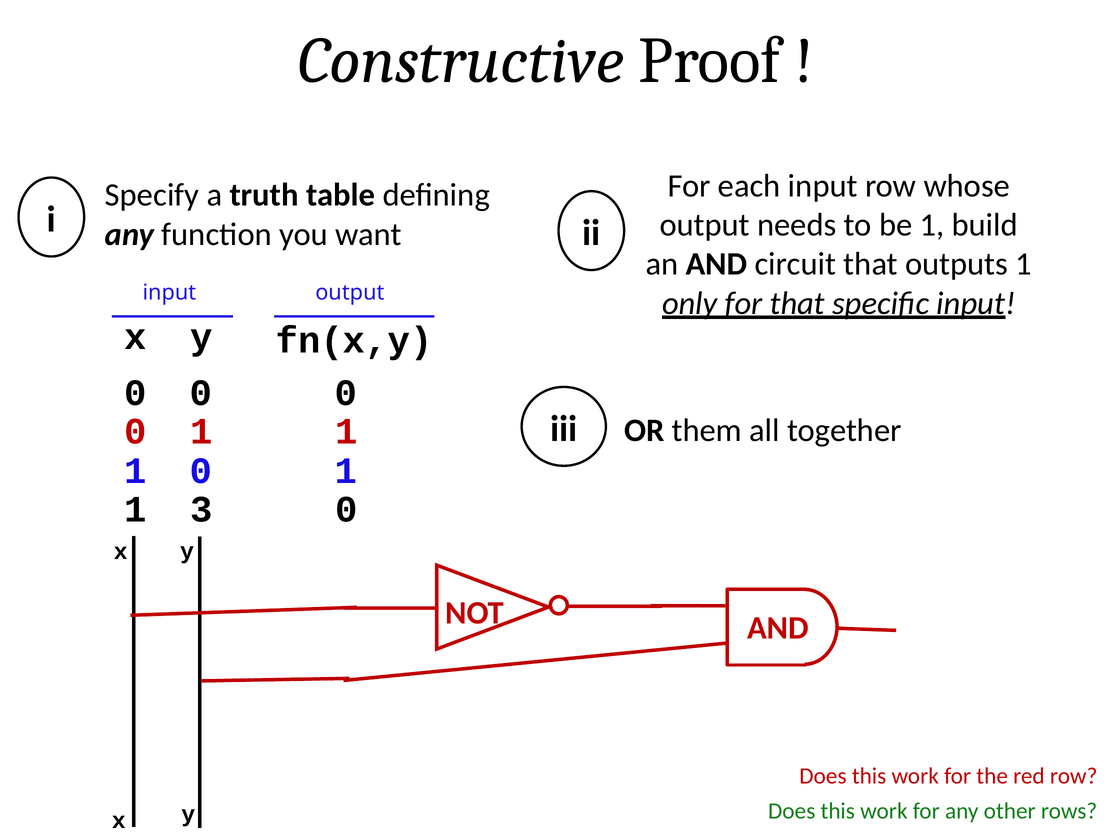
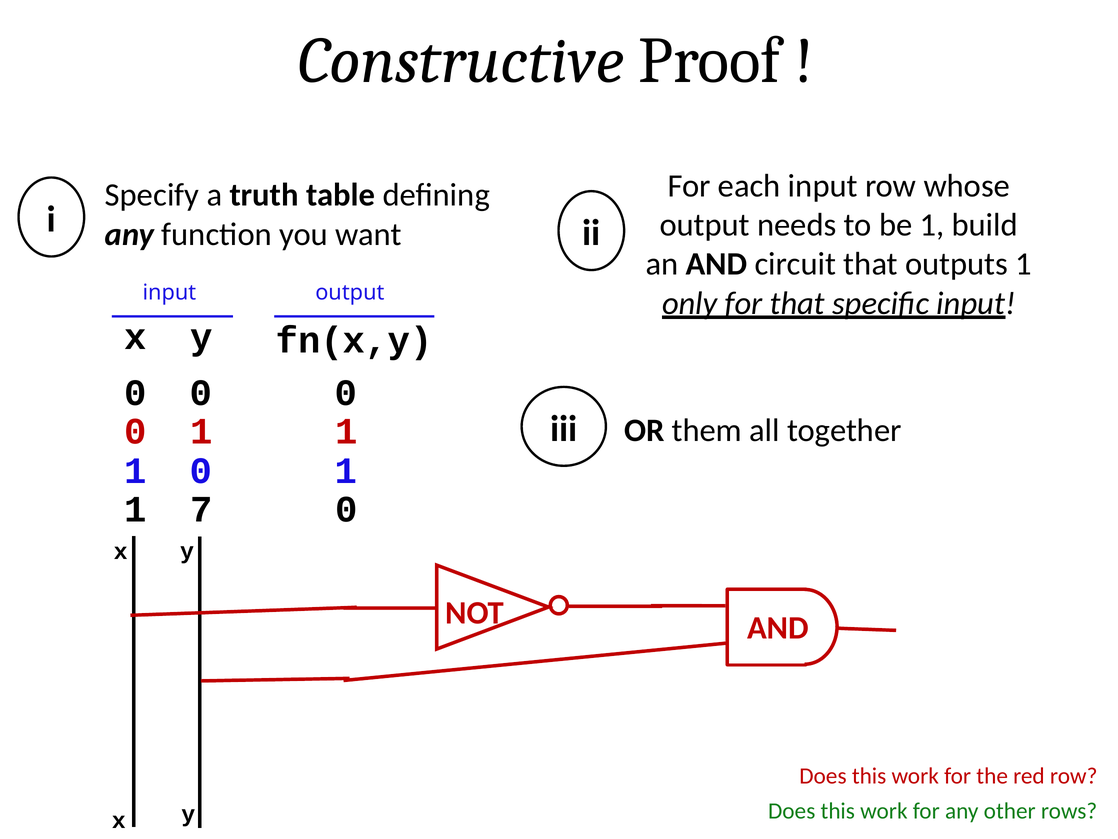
3: 3 -> 7 (202, 509)
